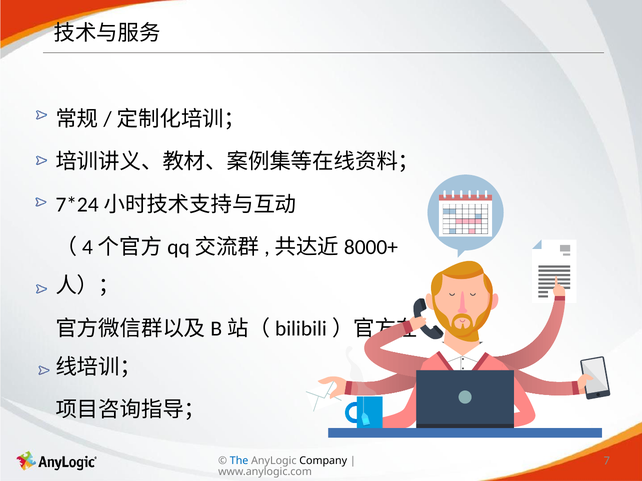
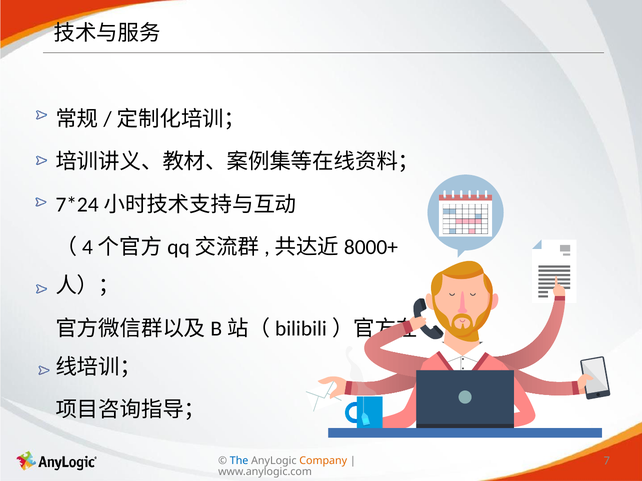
Company colour: black -> orange (323, 461)
